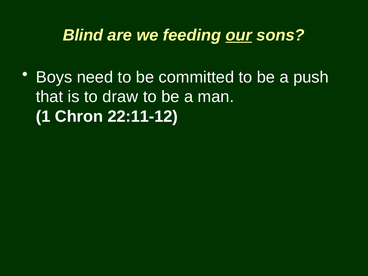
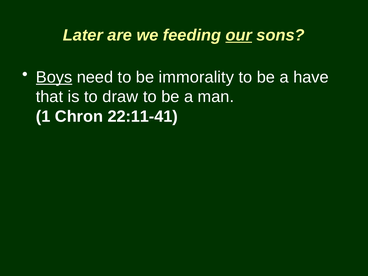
Blind: Blind -> Later (83, 35)
Boys underline: none -> present (54, 77)
committed: committed -> immorality (196, 77)
push: push -> have (311, 77)
22:11-12: 22:11-12 -> 22:11-41 (143, 116)
